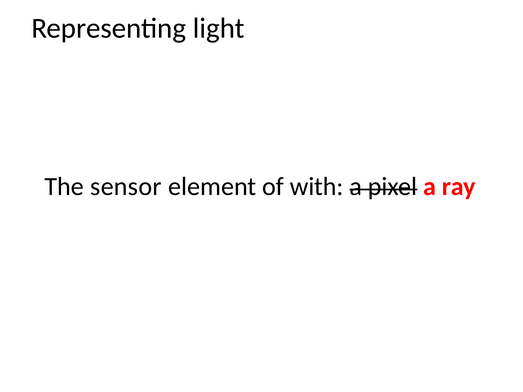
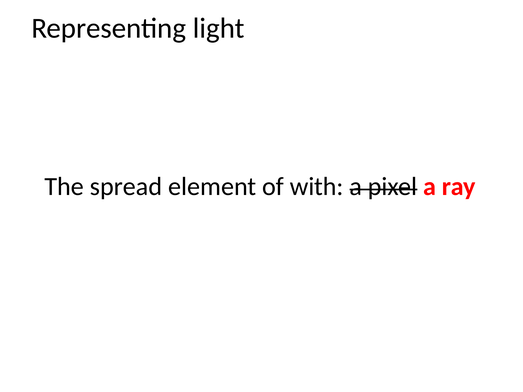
sensor: sensor -> spread (126, 187)
